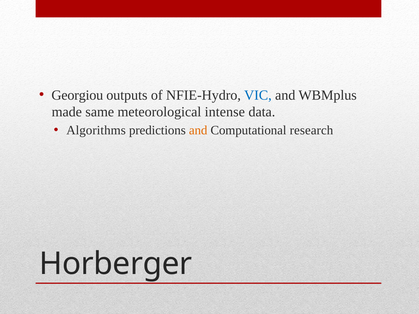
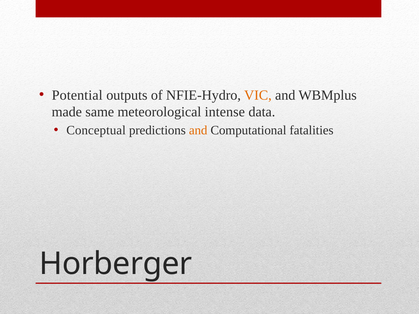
Georgiou: Georgiou -> Potential (77, 95)
VIC colour: blue -> orange (258, 95)
Algorithms: Algorithms -> Conceptual (96, 130)
research: research -> fatalities (312, 130)
